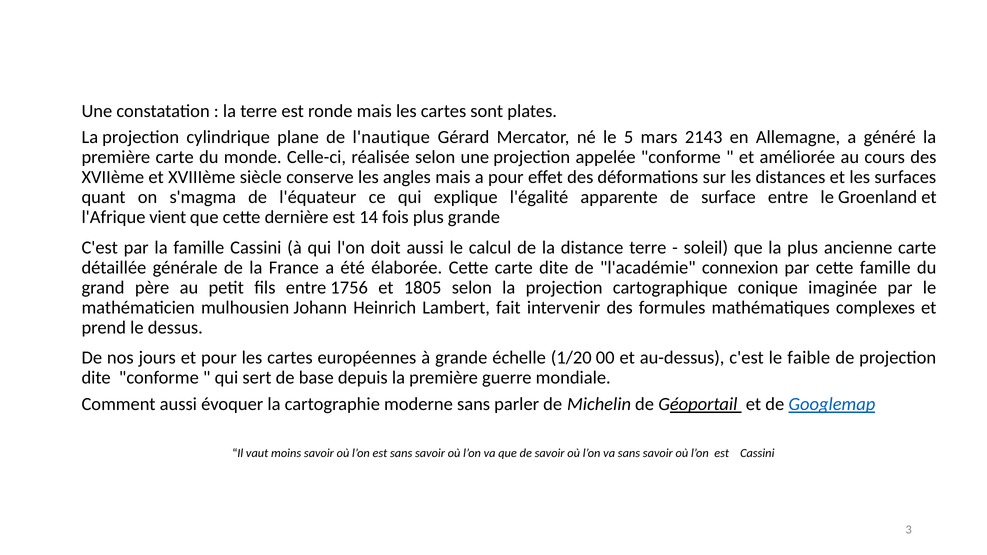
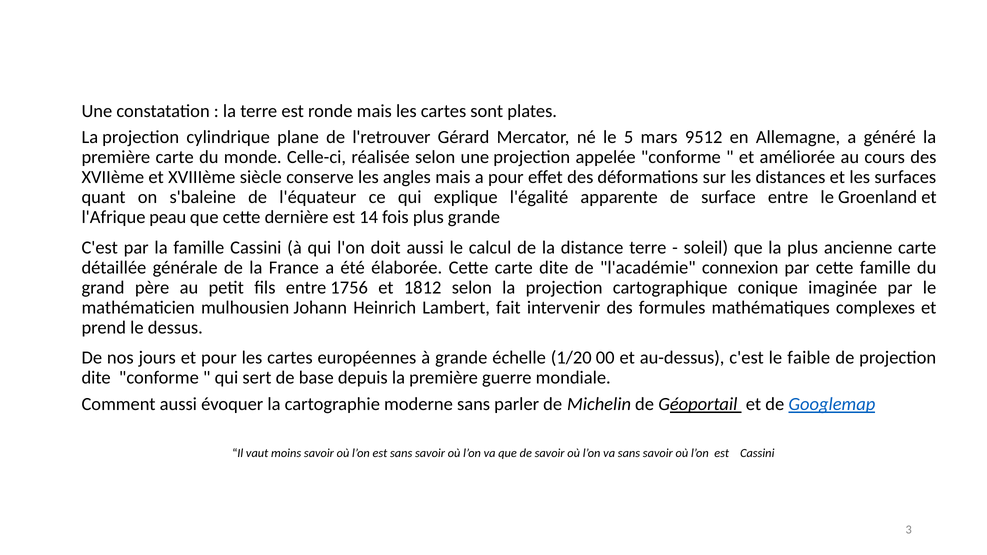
l'nautique: l'nautique -> l'retrouver (391, 137)
2143: 2143 -> 9512 (704, 137)
s'magma: s'magma -> s'baleine (203, 197)
vient: vient -> peau (168, 217)
1805: 1805 -> 1812 (423, 288)
